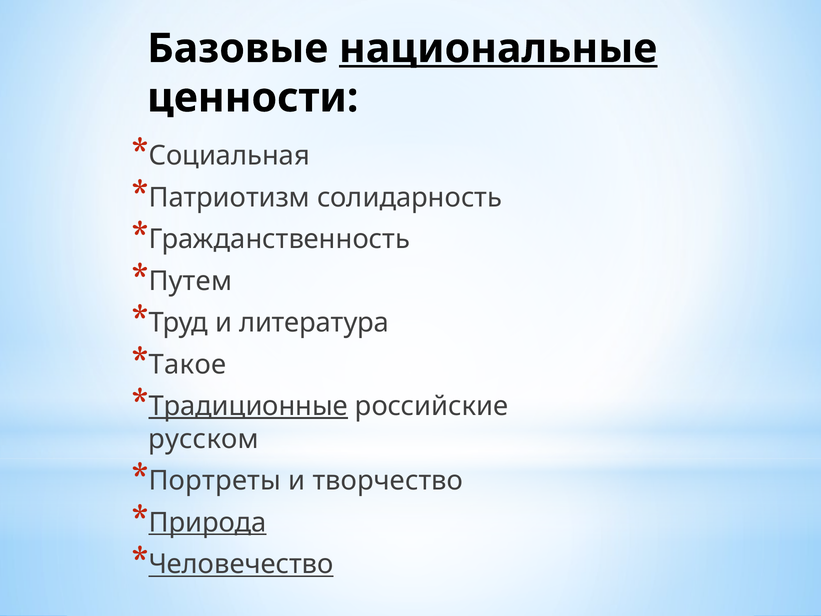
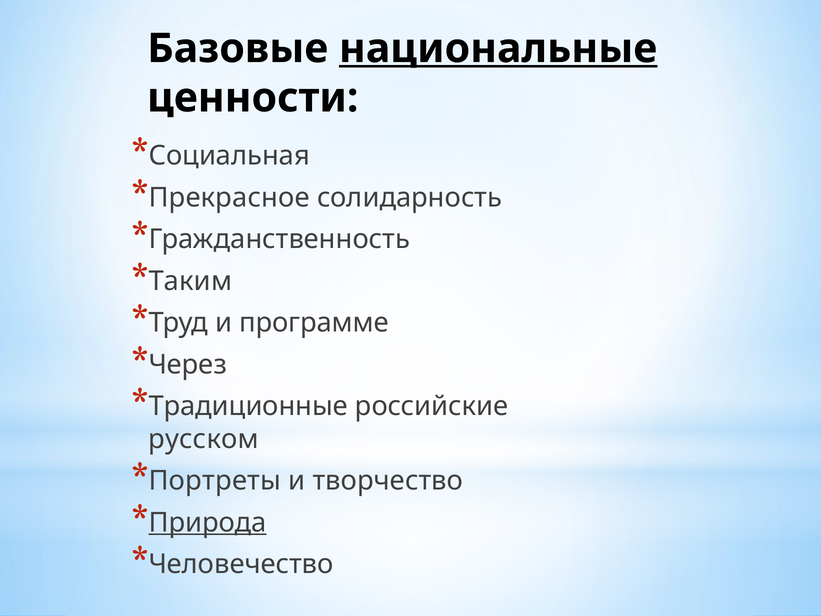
Патриотизм: Патриотизм -> Прекрасное (229, 197)
Путем: Путем -> Таким (190, 281)
литература: литература -> программе (314, 323)
Такое: Такое -> Через (188, 364)
Традиционные underline: present -> none (248, 406)
Человечество underline: present -> none (241, 564)
